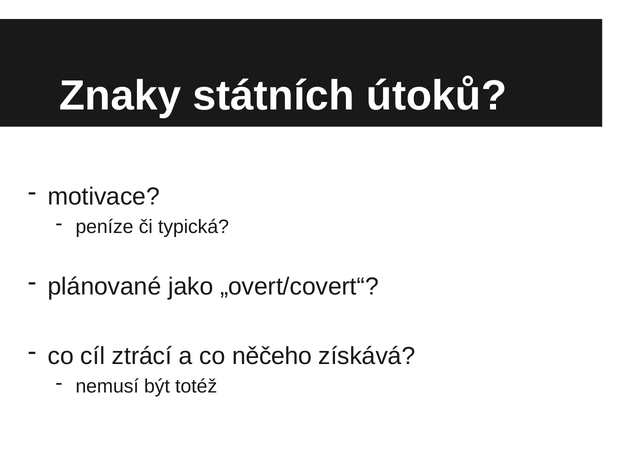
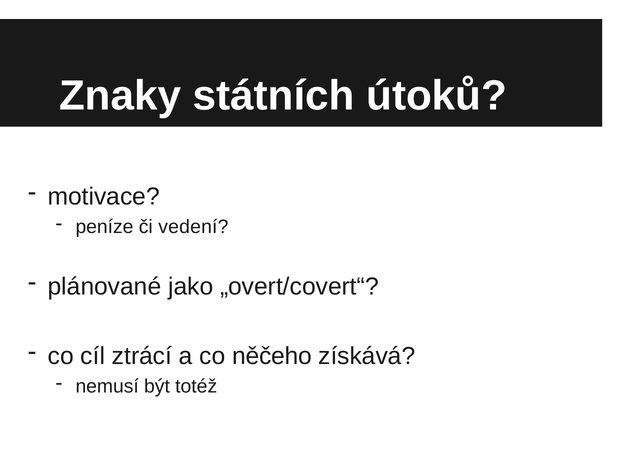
typická: typická -> vedení (193, 227)
